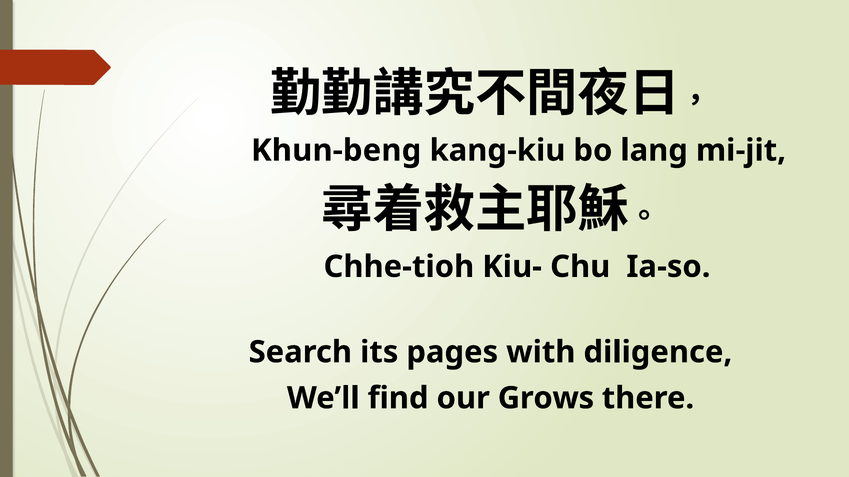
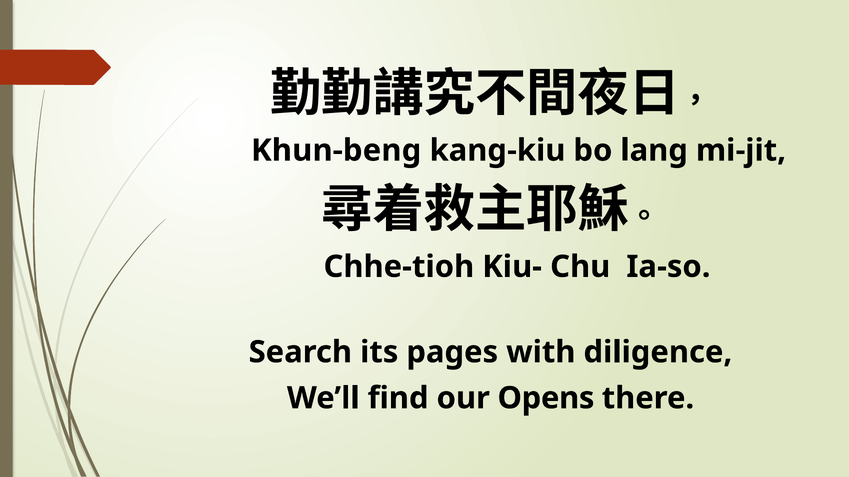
Grows: Grows -> Opens (546, 399)
